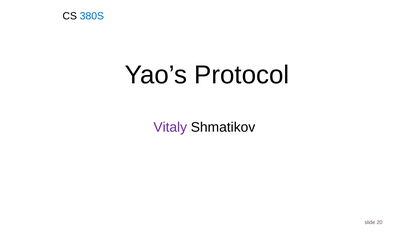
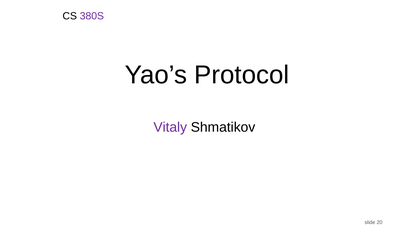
380S colour: blue -> purple (92, 16)
